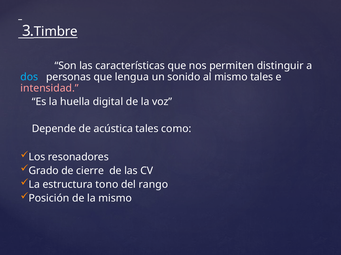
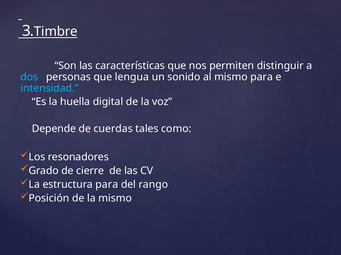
mismo tales: tales -> para (262, 77)
intensidad colour: pink -> light blue (50, 88)
acústica: acústica -> cuerdas (113, 129)
estructura tono: tono -> para (107, 185)
